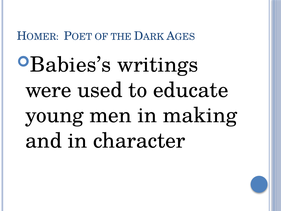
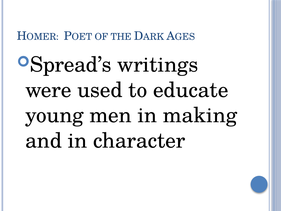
Babies’s: Babies’s -> Spread’s (71, 65)
